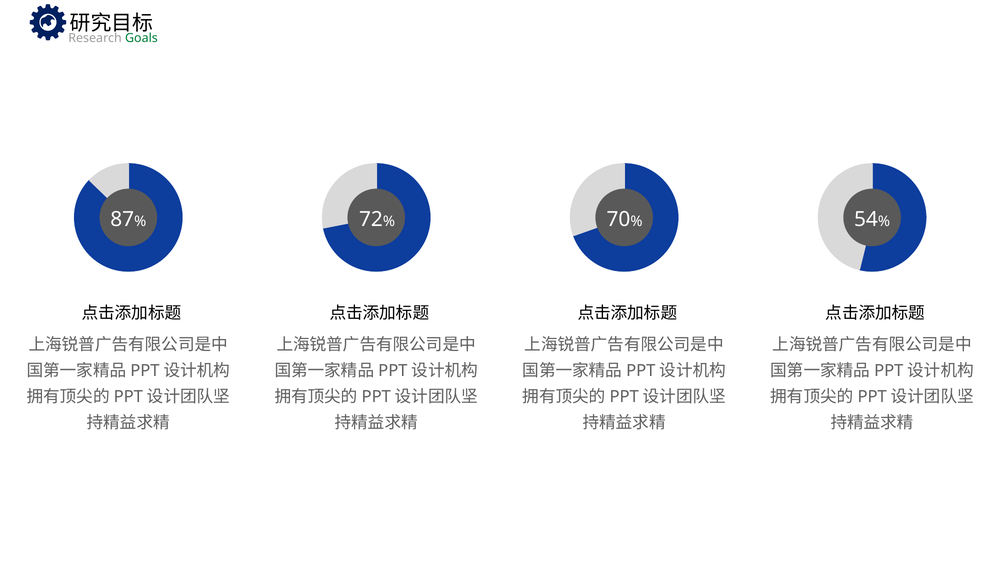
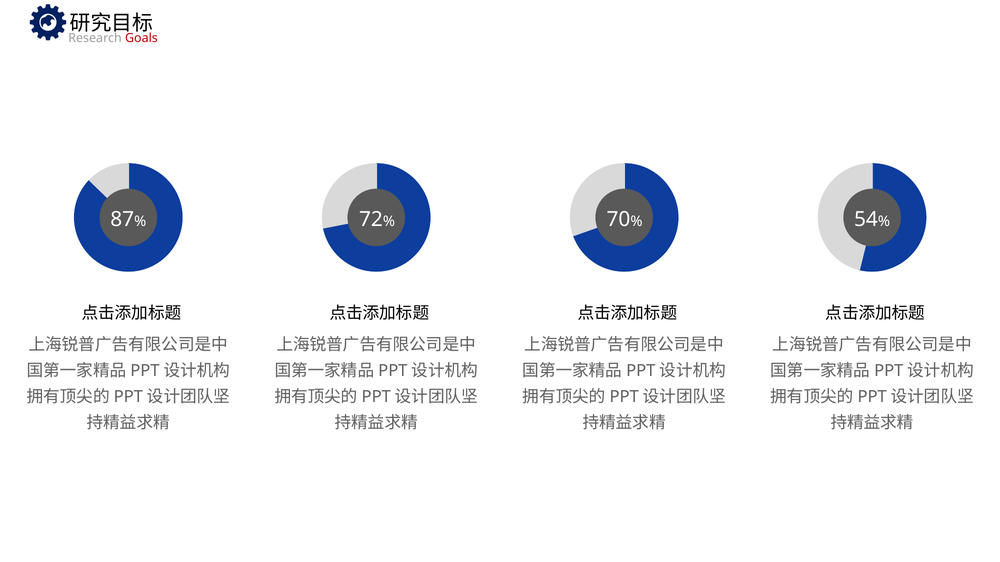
Goals colour: green -> red (141, 38)
